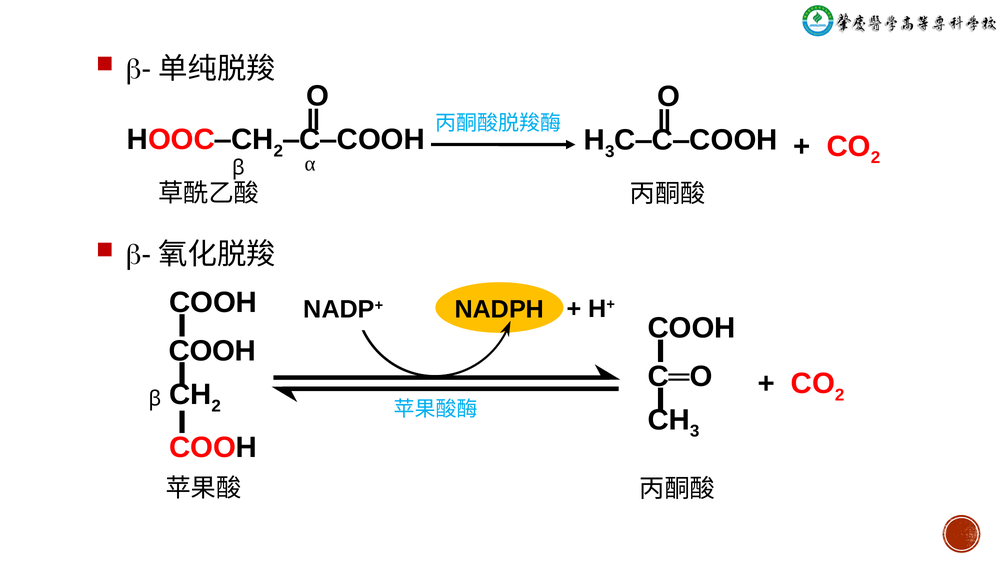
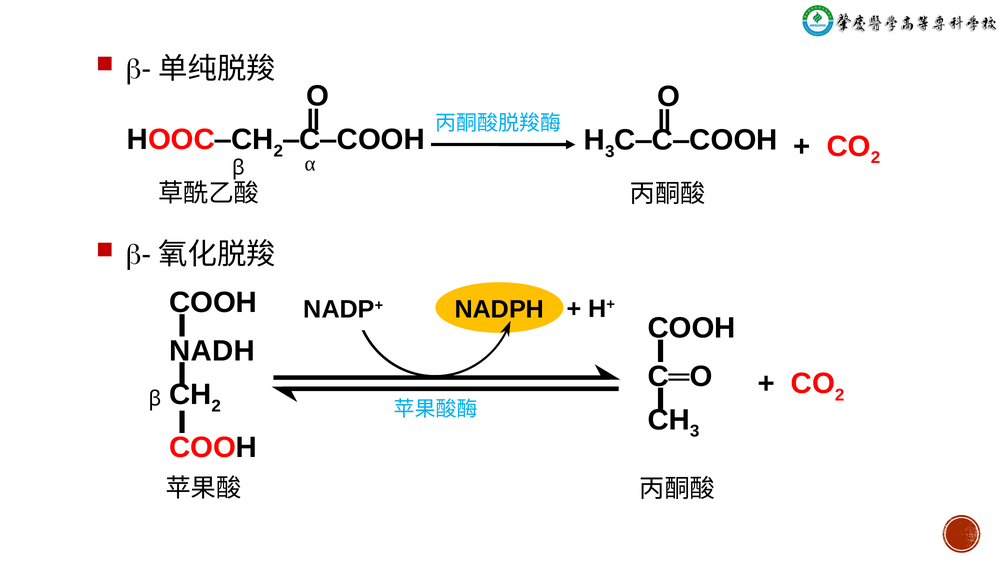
COOH: COOH -> NADH (212, 351)
